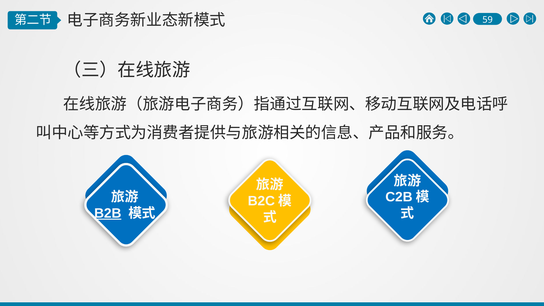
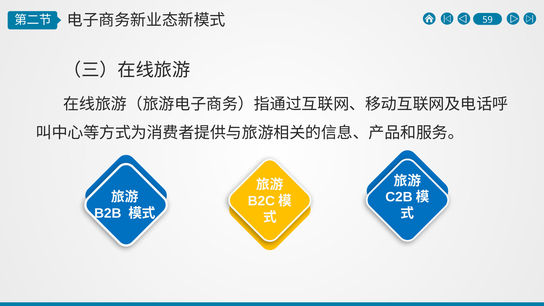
B2B underline: present -> none (108, 213)
